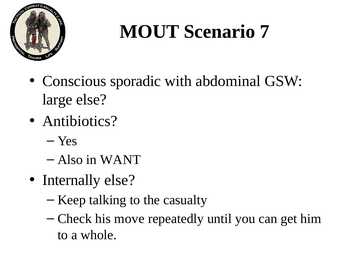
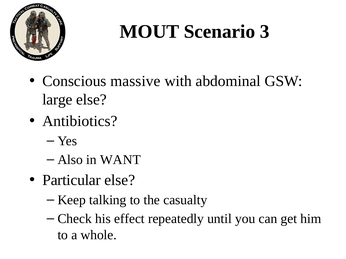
7: 7 -> 3 (265, 32)
sporadic: sporadic -> massive (135, 81)
Internally: Internally -> Particular (72, 180)
move: move -> effect (129, 219)
